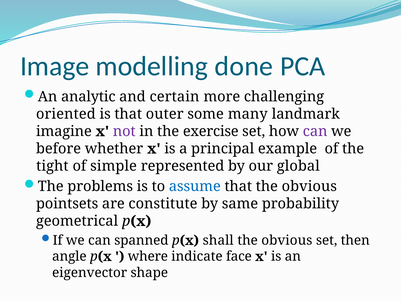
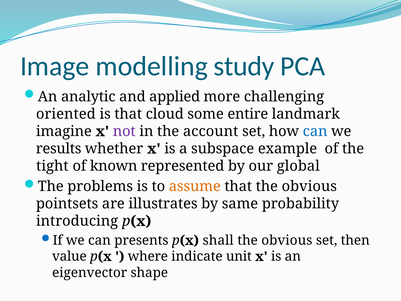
done: done -> study (244, 66)
certain: certain -> applied (175, 97)
outer: outer -> cloud (165, 114)
many: many -> entire (248, 114)
exercise: exercise -> account (211, 131)
can colour: purple -> blue (315, 131)
before: before -> results (59, 149)
principal: principal -> subspace (223, 149)
simple: simple -> known (114, 166)
assume colour: blue -> orange (195, 186)
constitute: constitute -> illustrates (163, 204)
geometrical: geometrical -> introducing (77, 221)
spanned: spanned -> presents (141, 240)
angle: angle -> value (69, 256)
face: face -> unit (239, 256)
